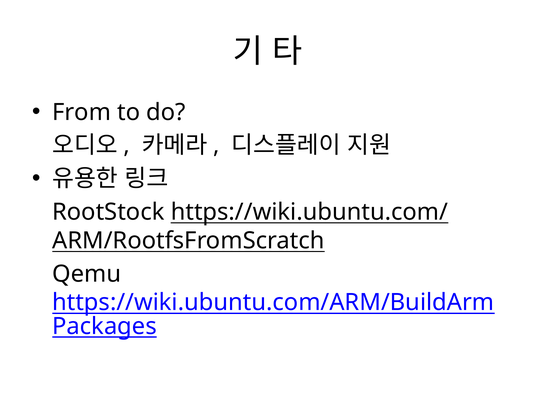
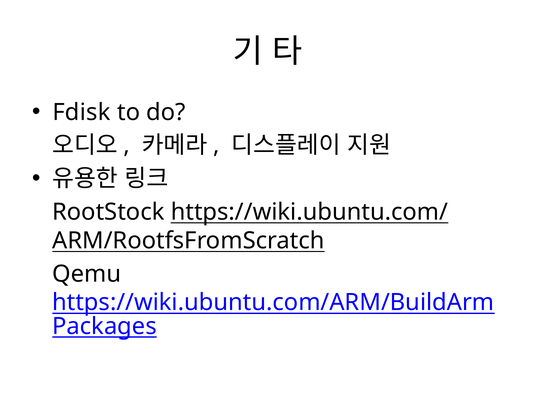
From: From -> Fdisk (81, 112)
